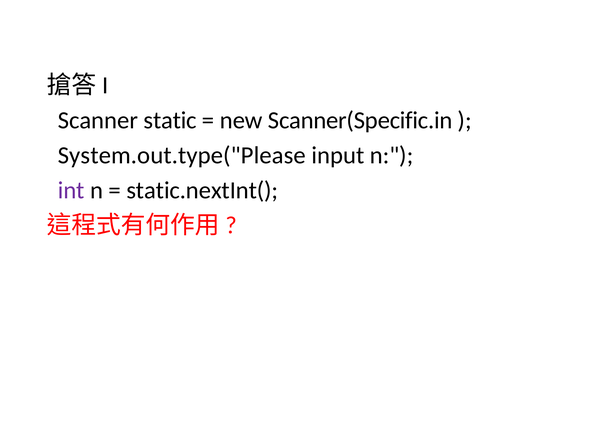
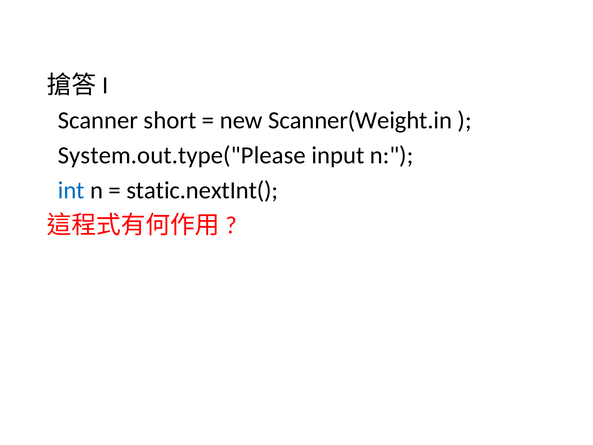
static: static -> short (170, 120)
Scanner(Specific.in: Scanner(Specific.in -> Scanner(Weight.in (360, 120)
int colour: purple -> blue (71, 190)
